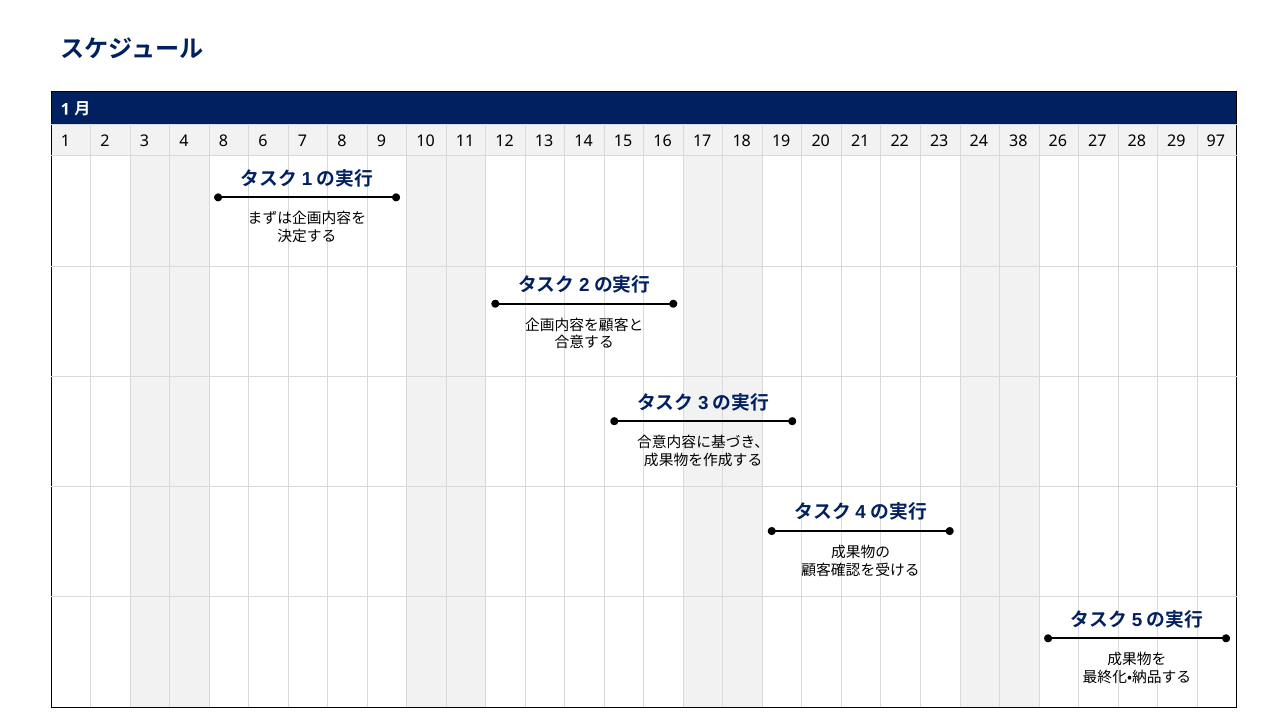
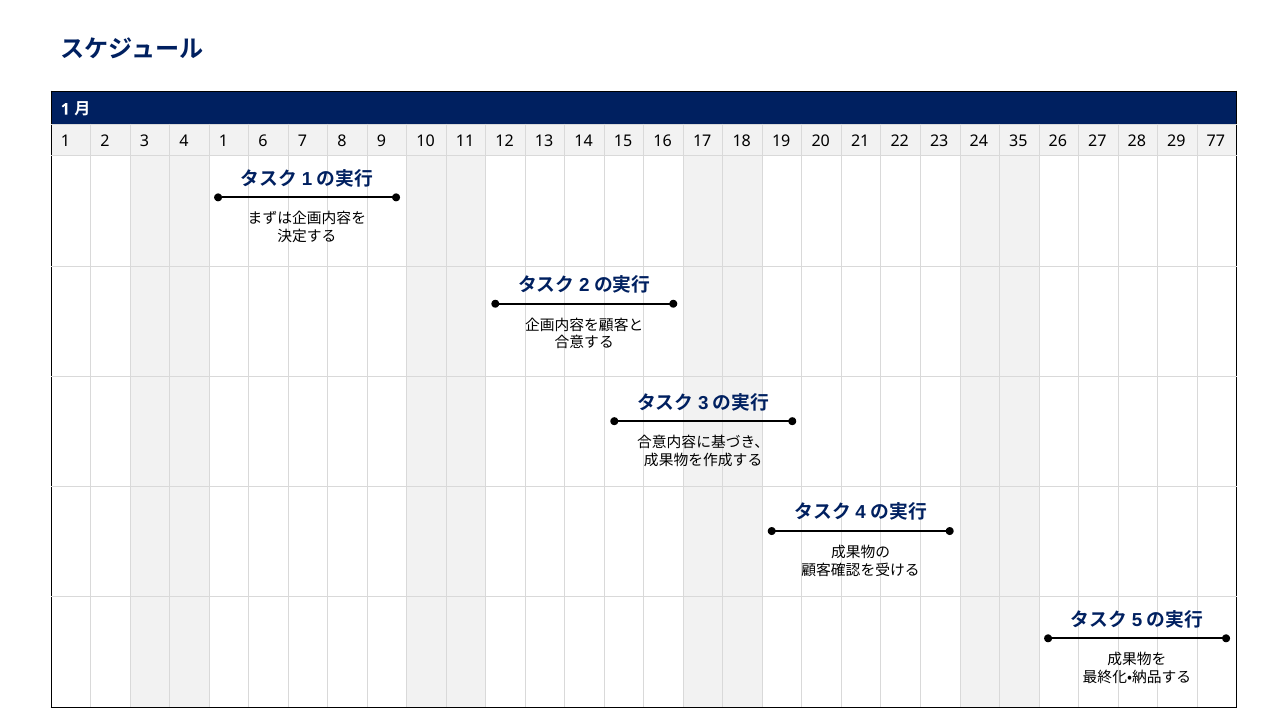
4 8: 8 -> 1 (223, 141)
38: 38 -> 35 (1018, 141)
97: 97 -> 77 (1216, 141)
